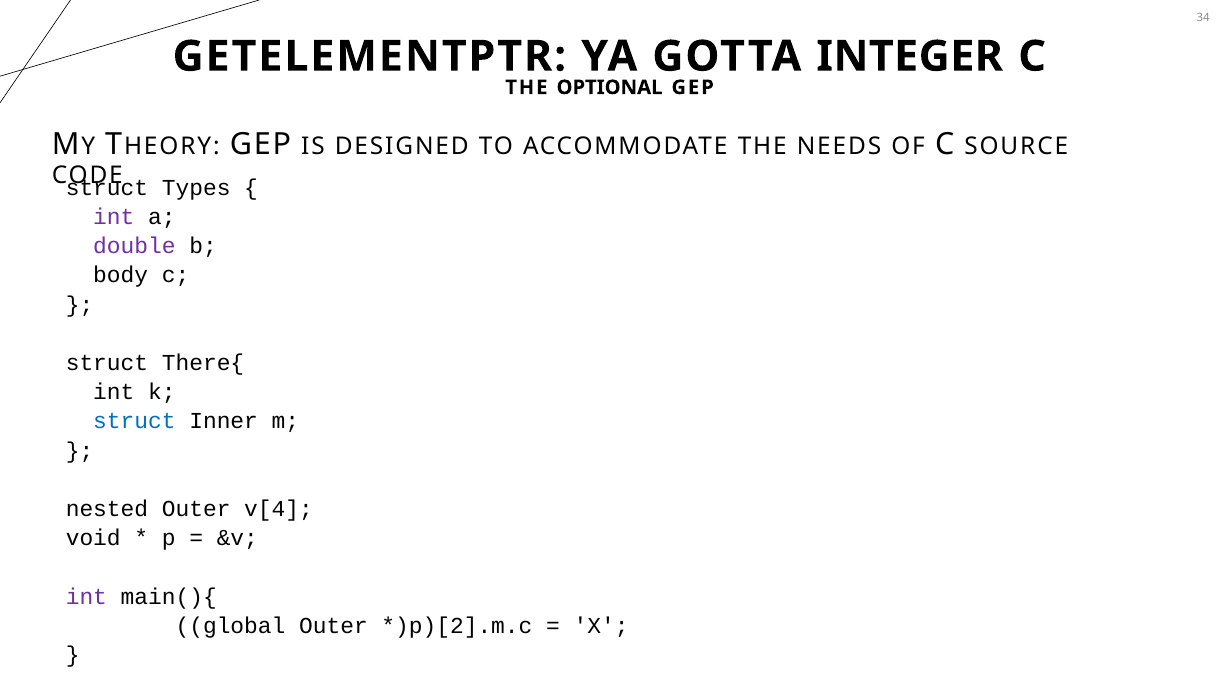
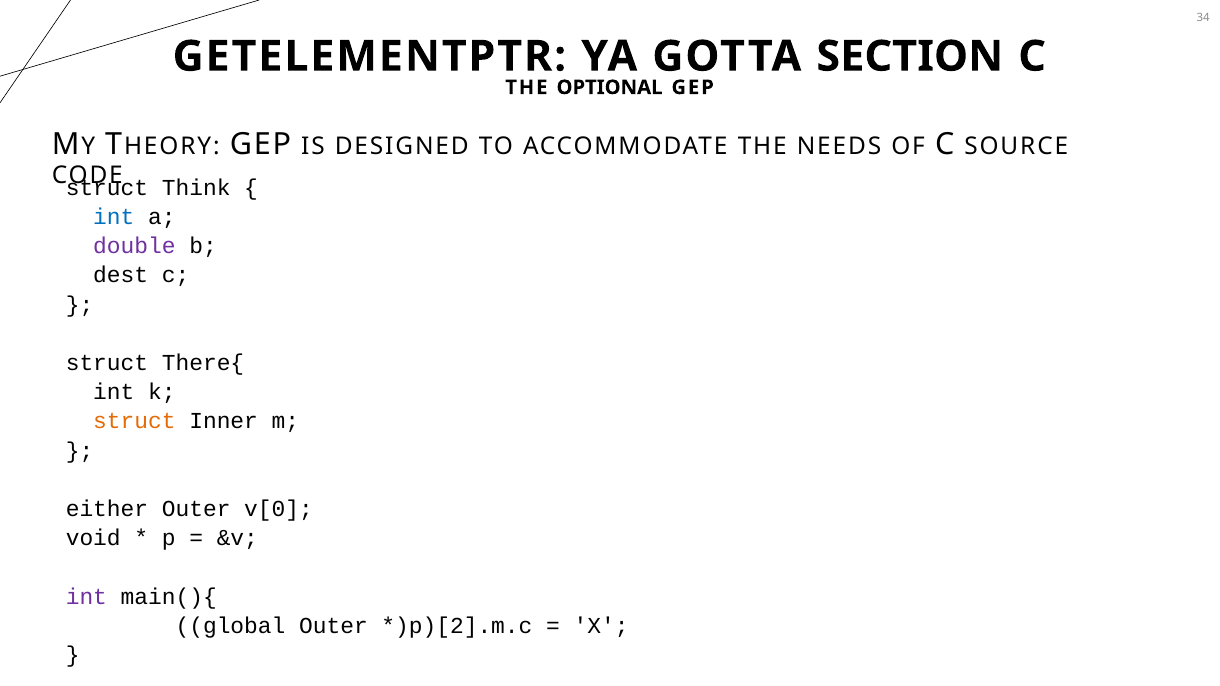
INTEGER: INTEGER -> SECTION (910, 56)
Types: Types -> Think (196, 188)
int colour: purple -> blue (114, 217)
body: body -> dest (121, 276)
struct colour: blue -> orange (134, 422)
nested: nested -> either (107, 509)
v[4: v[4 -> v[0 (279, 509)
